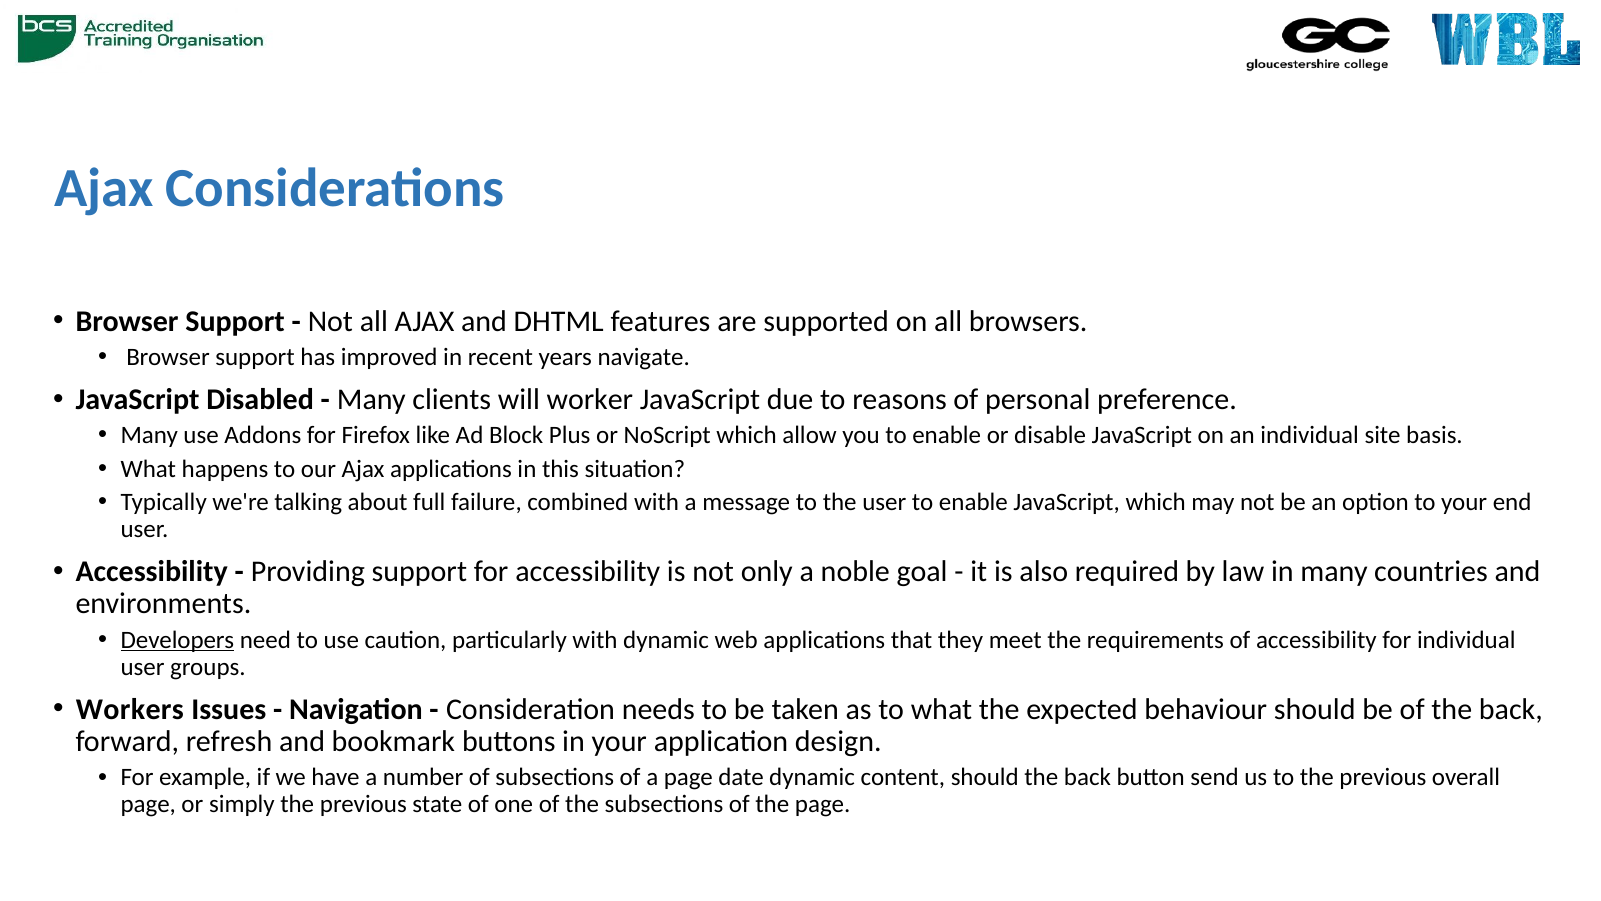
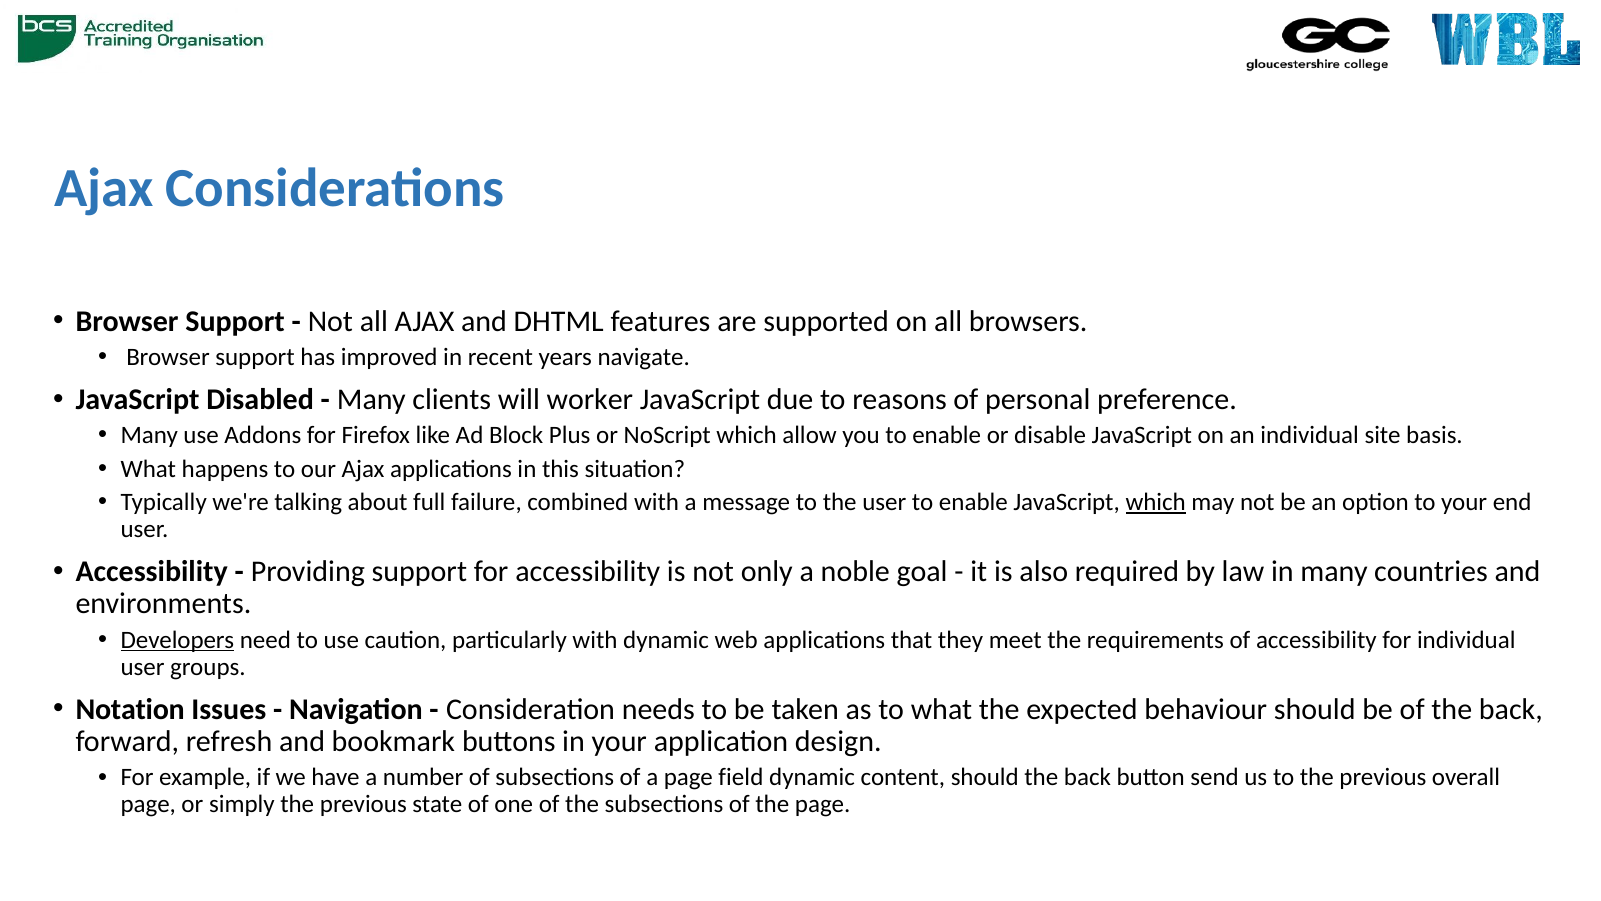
which underline: none -> present (1156, 502)
Workers: Workers -> Notation (130, 709)
date: date -> field (741, 777)
